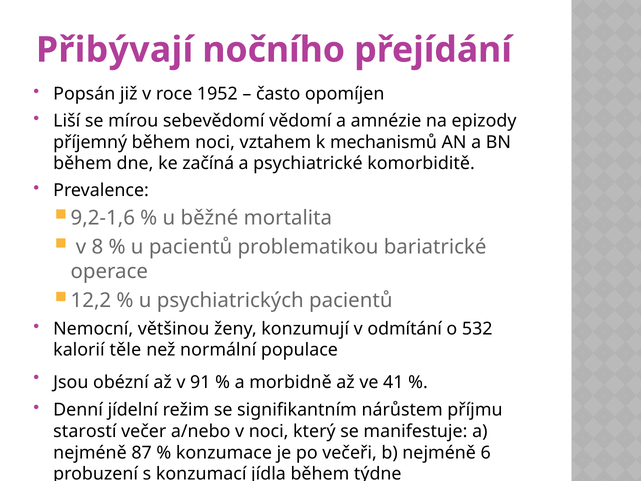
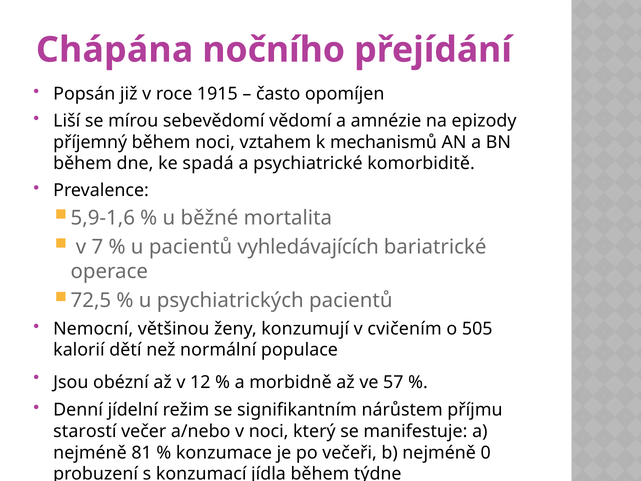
Přibývají: Přibývají -> Chápána (115, 50)
1952: 1952 -> 1915 (217, 94)
začíná: začíná -> spadá (208, 164)
9,2-1,6: 9,2-1,6 -> 5,9-1,6 (103, 218)
8: 8 -> 7 (97, 247)
problematikou: problematikou -> vyhledávajících (308, 247)
12,2: 12,2 -> 72,5 (91, 300)
odmítání: odmítání -> cvičením (405, 329)
532: 532 -> 505 (477, 329)
těle: těle -> dětí (125, 350)
91: 91 -> 12 (200, 382)
41: 41 -> 57 (393, 382)
87: 87 -> 81 (142, 452)
6: 6 -> 0 (486, 452)
